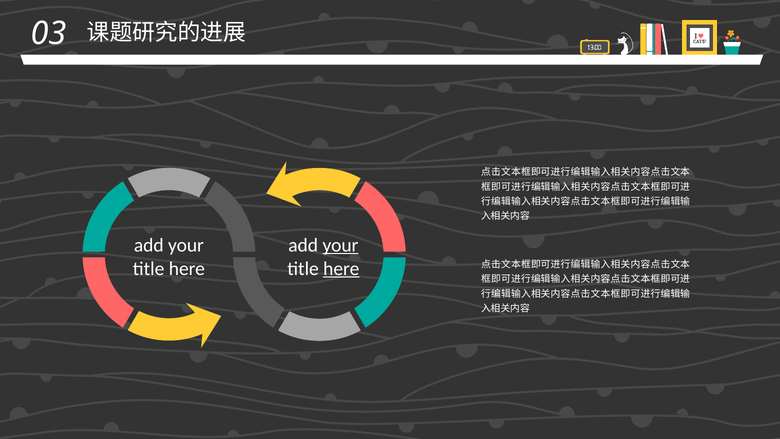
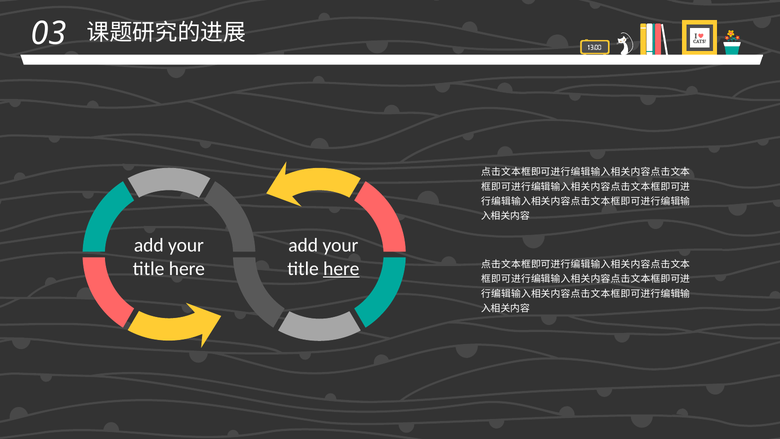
your underline: present -> none (340, 245)
